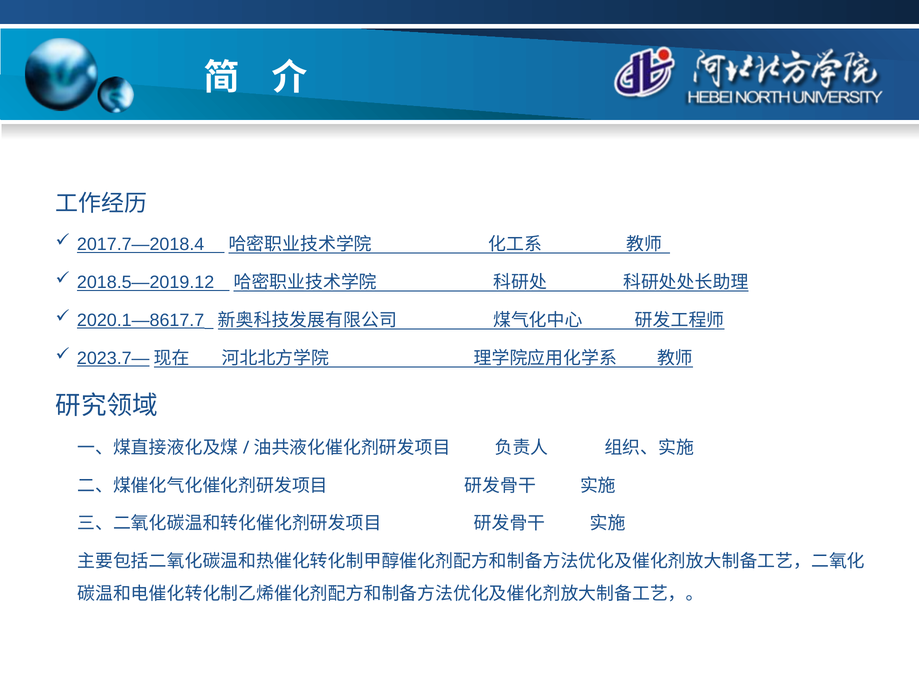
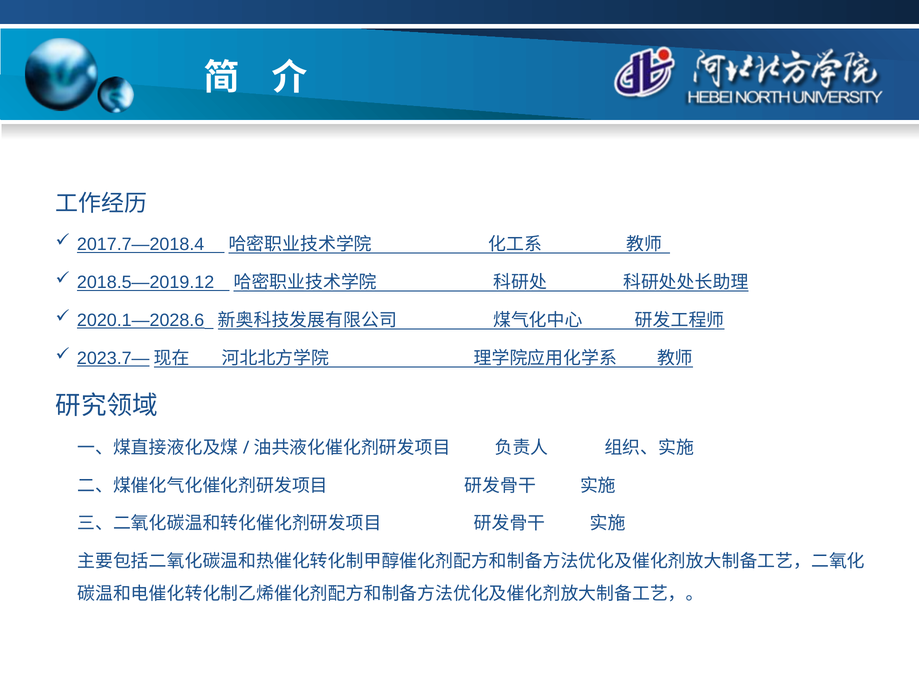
2020.1—8617.7: 2020.1—8617.7 -> 2020.1—2028.6 (141, 320)
